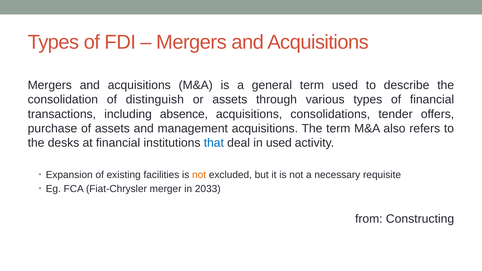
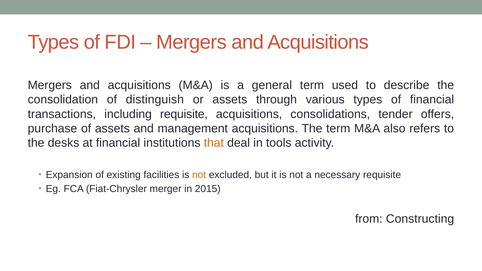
including absence: absence -> requisite (184, 114)
that colour: blue -> orange (214, 143)
in used: used -> tools (279, 143)
2033: 2033 -> 2015 (208, 189)
